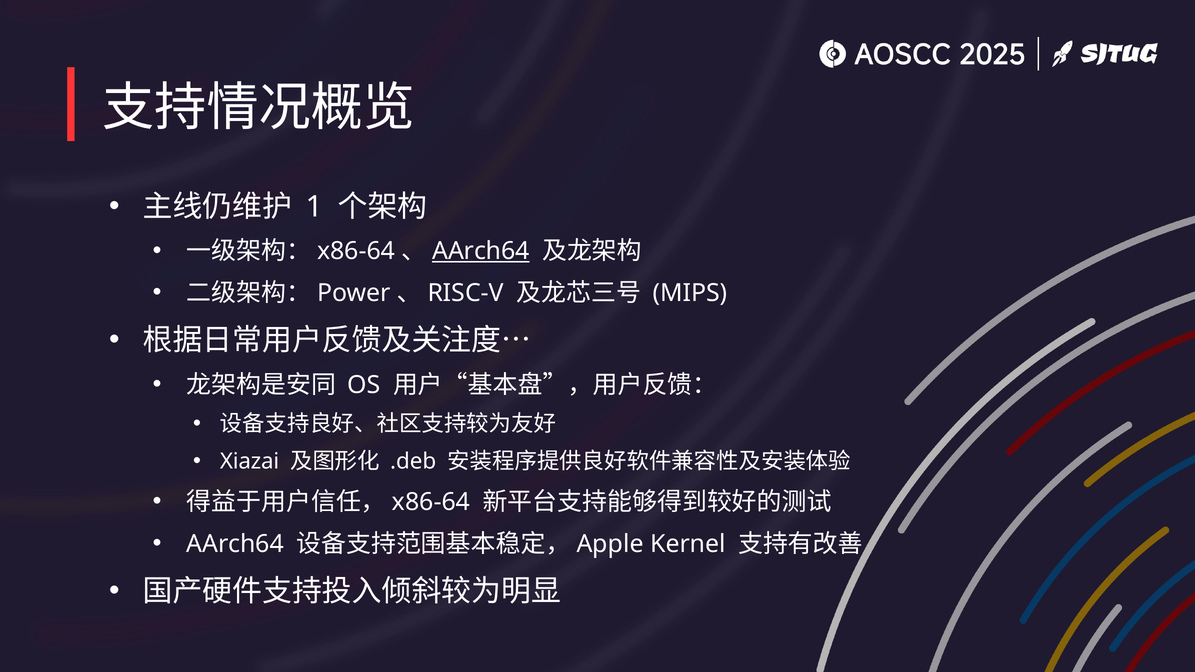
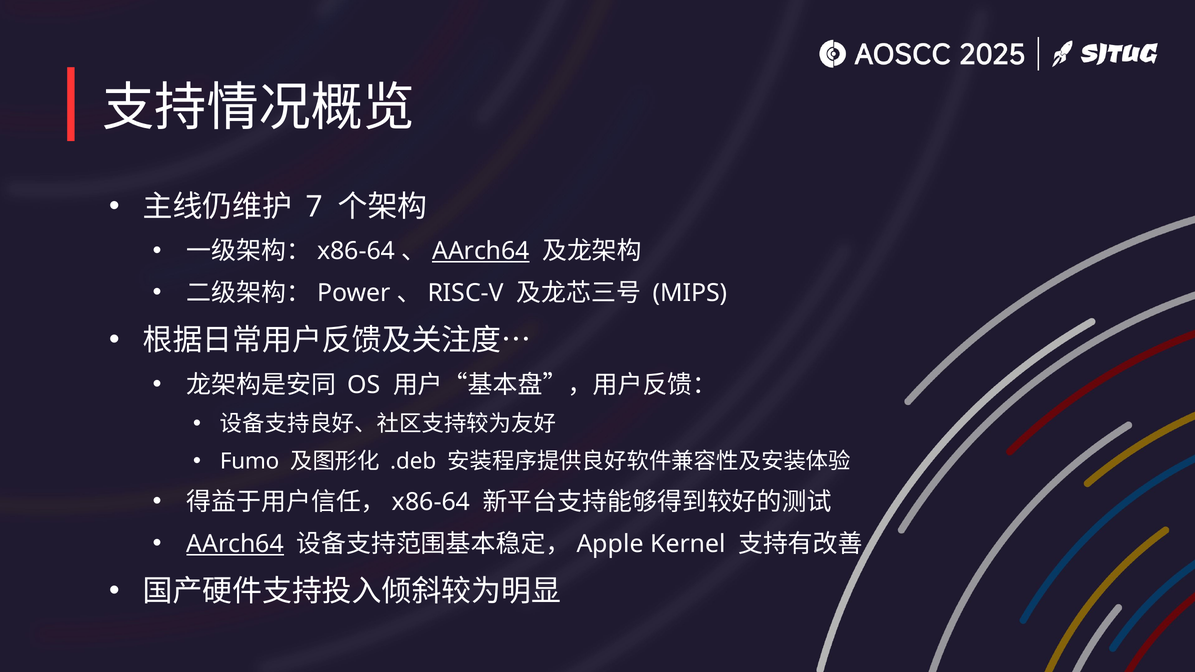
1: 1 -> 7 (314, 207)
Xiazai: Xiazai -> Fumo (250, 462)
AArch64 underline: none -> present (235, 544)
